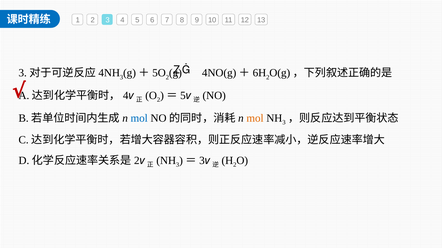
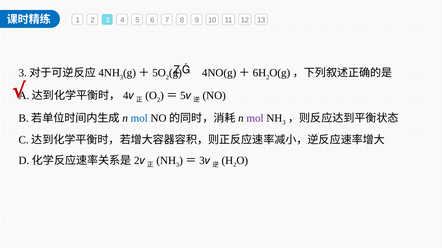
mol colour: orange -> purple (255, 118)
